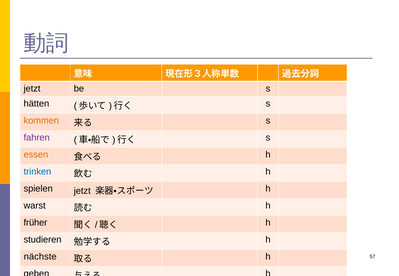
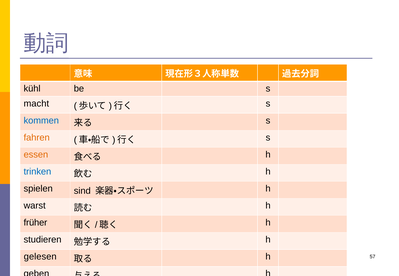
jetzt: jetzt -> kühl (32, 89)
hätten: hätten -> macht (36, 104)
kommen colour: orange -> blue (41, 121)
fahren colour: purple -> orange (37, 138)
spielen jetzt: jetzt -> sind (82, 191)
nächste: nächste -> gelesen (40, 257)
